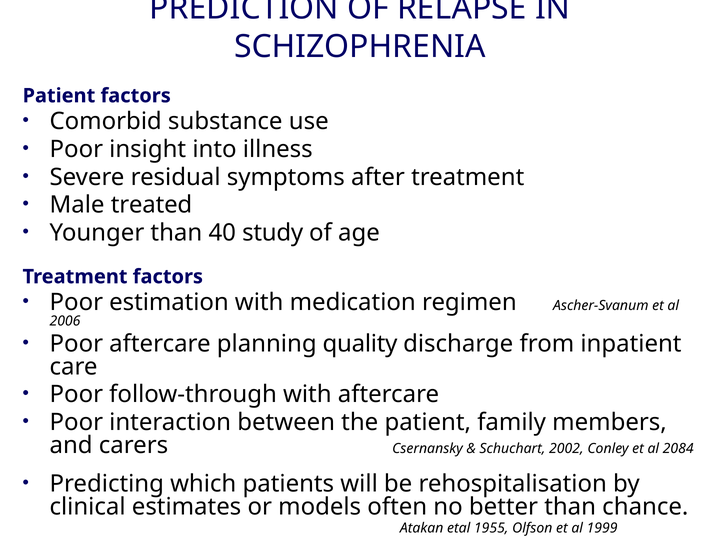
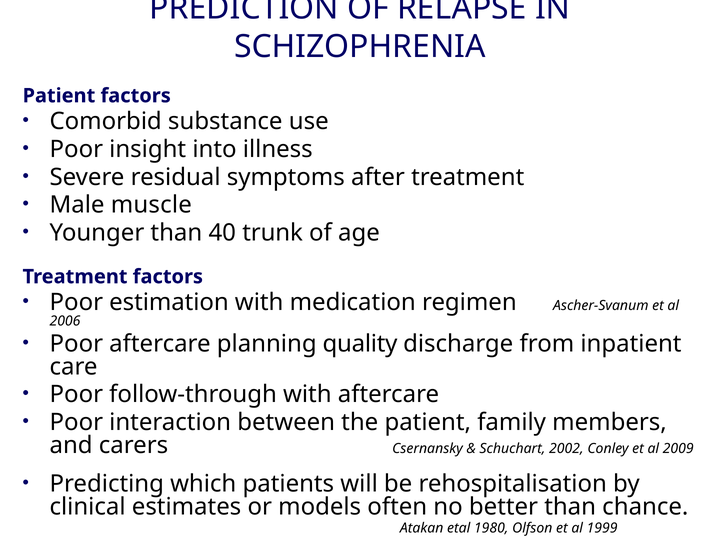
treated: treated -> muscle (151, 205)
study: study -> trunk (273, 233)
2084: 2084 -> 2009 (678, 449)
1955: 1955 -> 1980 (491, 528)
